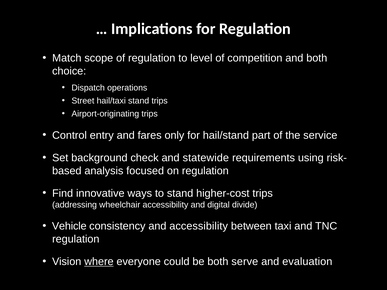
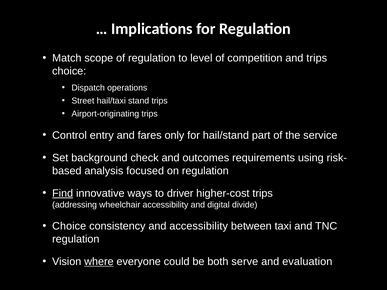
and both: both -> trips (317, 58)
statewide: statewide -> outcomes (206, 158)
Find underline: none -> present (63, 193)
to stand: stand -> driver (180, 193)
Vehicle: Vehicle -> Choice (69, 226)
